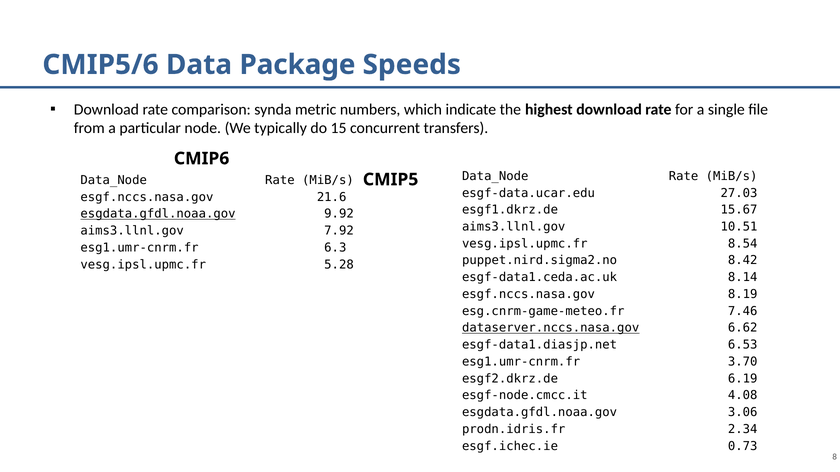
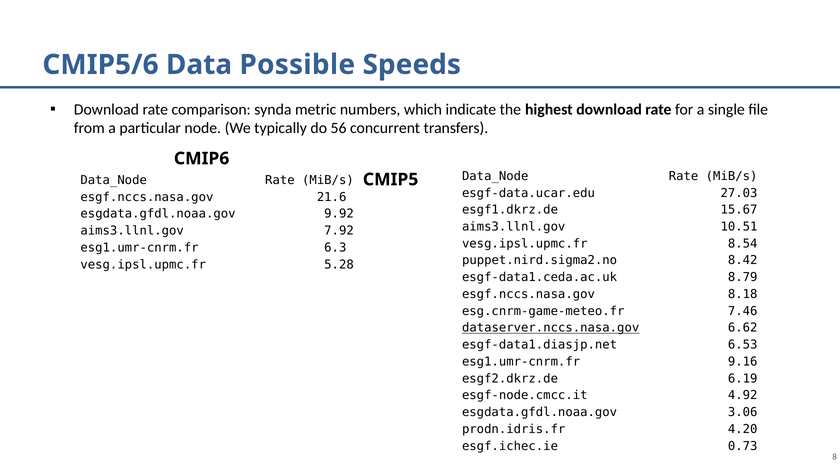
Package: Package -> Possible (297, 65)
15: 15 -> 56 (339, 128)
esgdata.gfdl.noaa.gov underline: present -> none (158, 214)
8.14: 8.14 -> 8.79 (743, 278)
8.19: 8.19 -> 8.18 (743, 295)
3.70: 3.70 -> 9.16 (743, 362)
4.08: 4.08 -> 4.92 (743, 396)
2.34: 2.34 -> 4.20 (743, 430)
